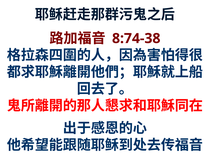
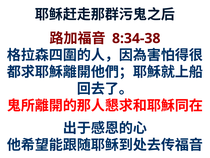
8:74-38: 8:74-38 -> 8:34-38 (136, 38)
